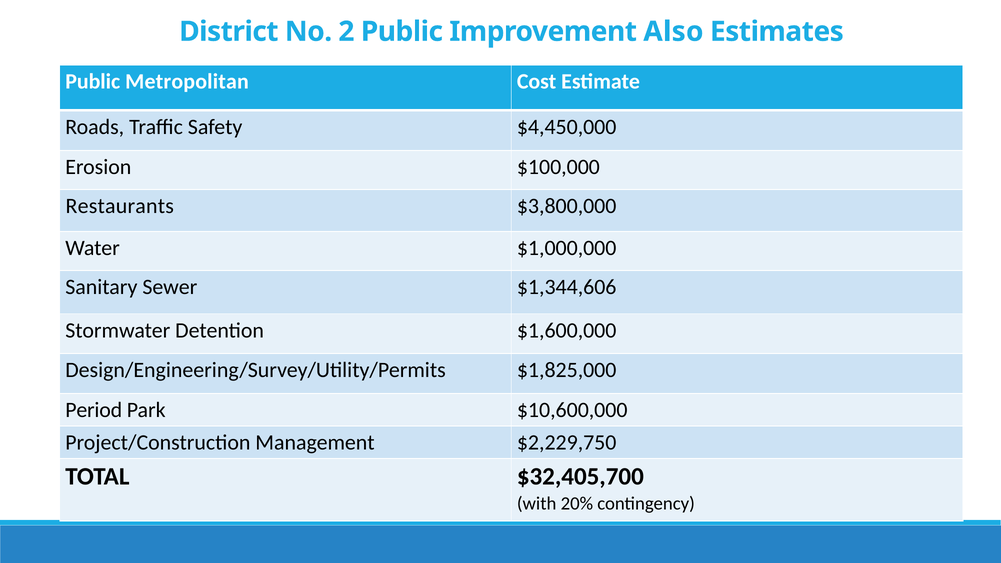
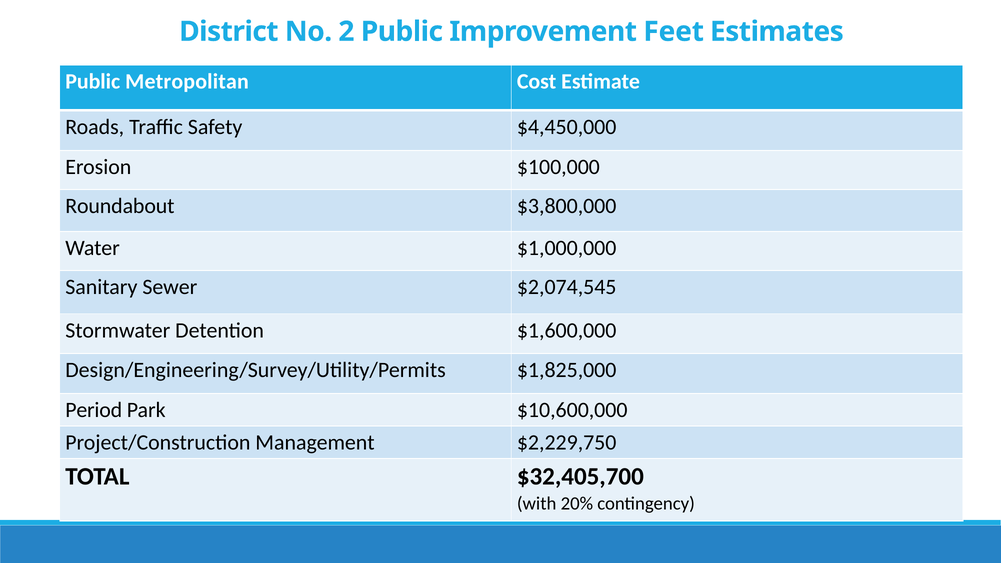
Also: Also -> Feet (674, 32)
Restaurants: Restaurants -> Roundabout (120, 206)
$1,344,606: $1,344,606 -> $2,074,545 (567, 287)
